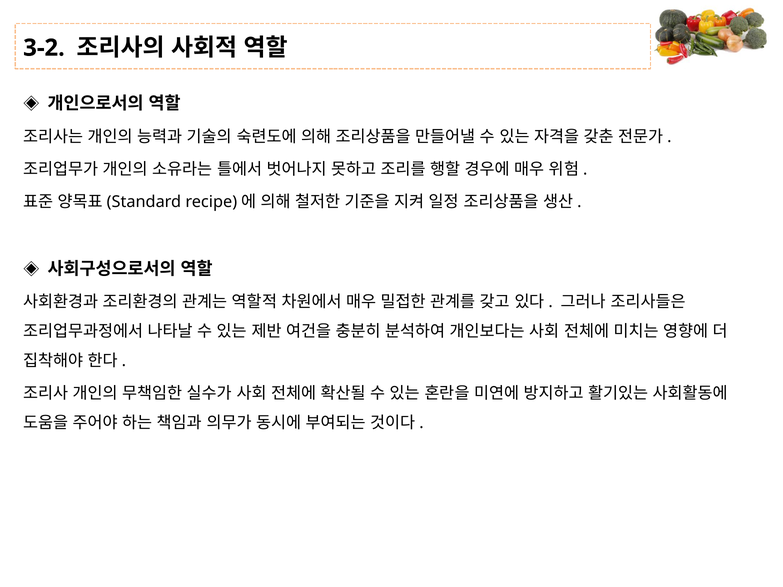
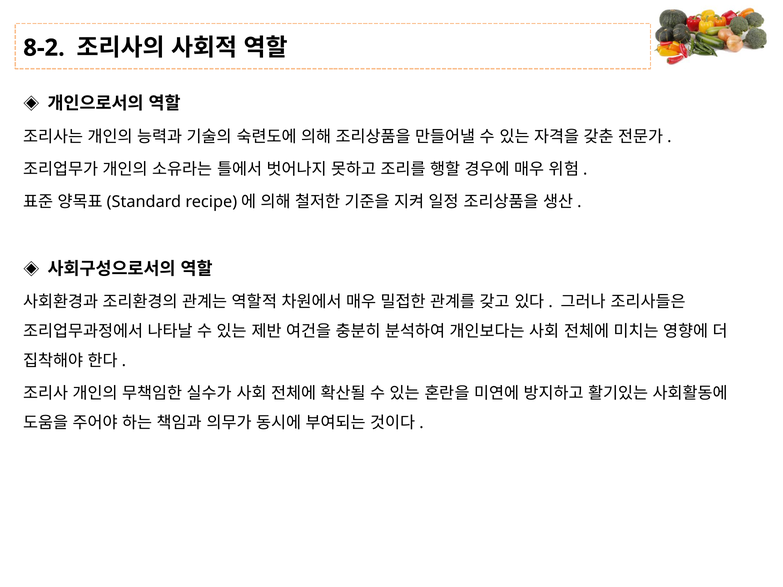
3-2: 3-2 -> 8-2 (44, 48)
